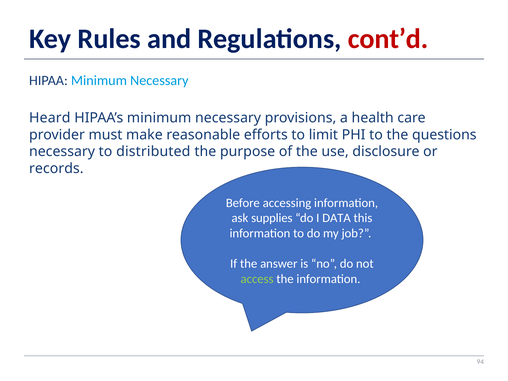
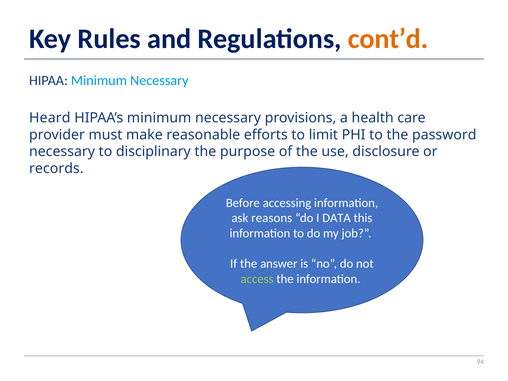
cont’d colour: red -> orange (388, 39)
questions: questions -> password (444, 135)
distributed: distributed -> disciplinary (153, 152)
supplies: supplies -> reasons (272, 218)
